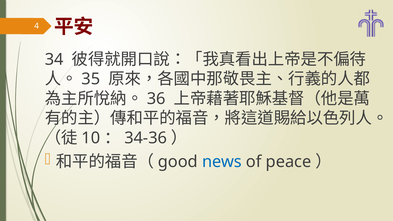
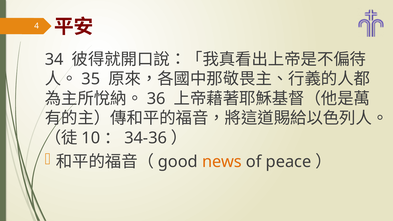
news colour: blue -> orange (222, 162)
